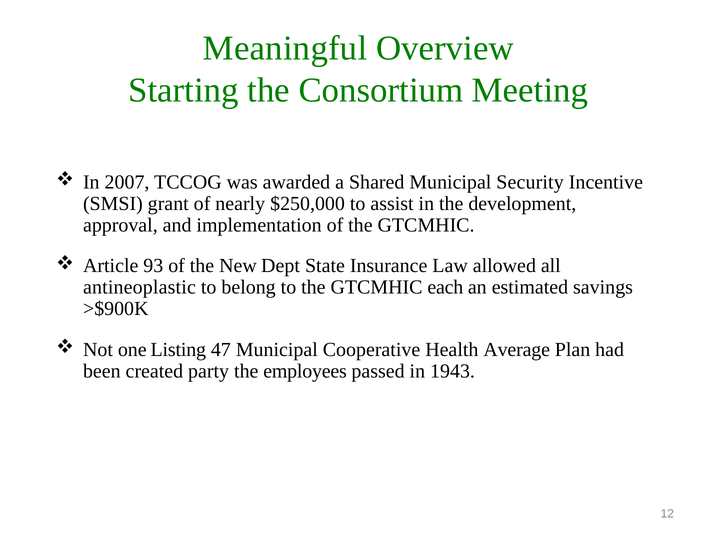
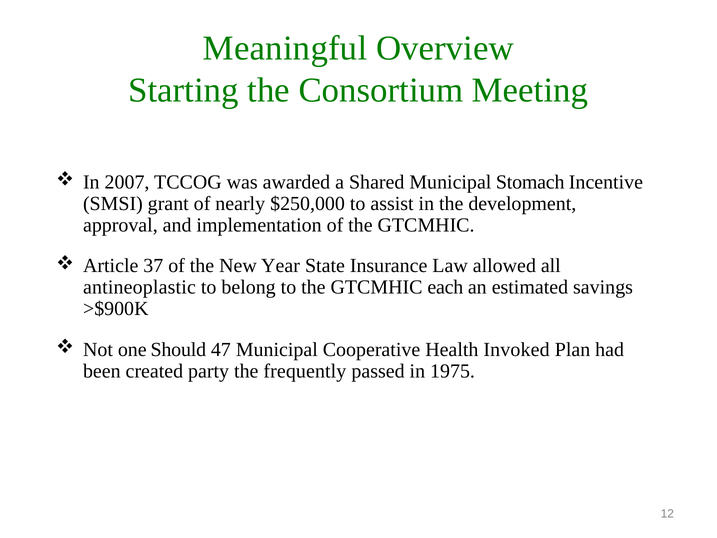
Security: Security -> Stomach (530, 182)
93: 93 -> 37 (153, 266)
Dept: Dept -> Year (281, 266)
Listing: Listing -> Should (178, 350)
Average: Average -> Invoked (517, 350)
employees: employees -> frequently (305, 371)
1943: 1943 -> 1975 (453, 371)
